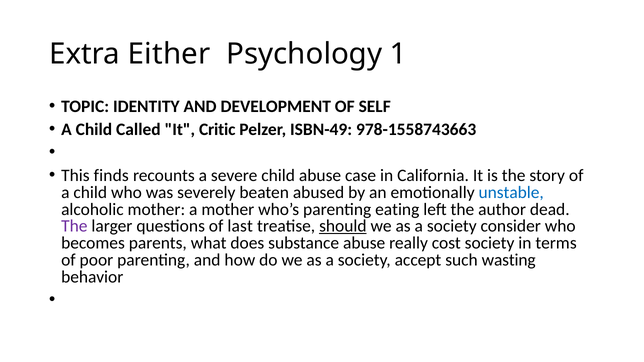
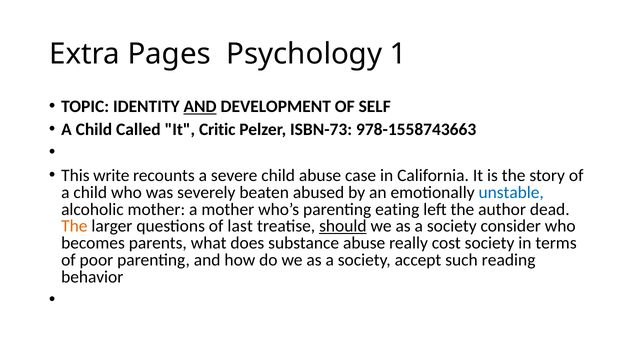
Either: Either -> Pages (169, 54)
AND underline: none -> present (200, 107)
ISBN-49: ISBN-49 -> ISBN-73 (321, 130)
finds: finds -> write (111, 176)
The colour: purple -> orange (74, 226)
wasting: wasting -> reading (509, 260)
